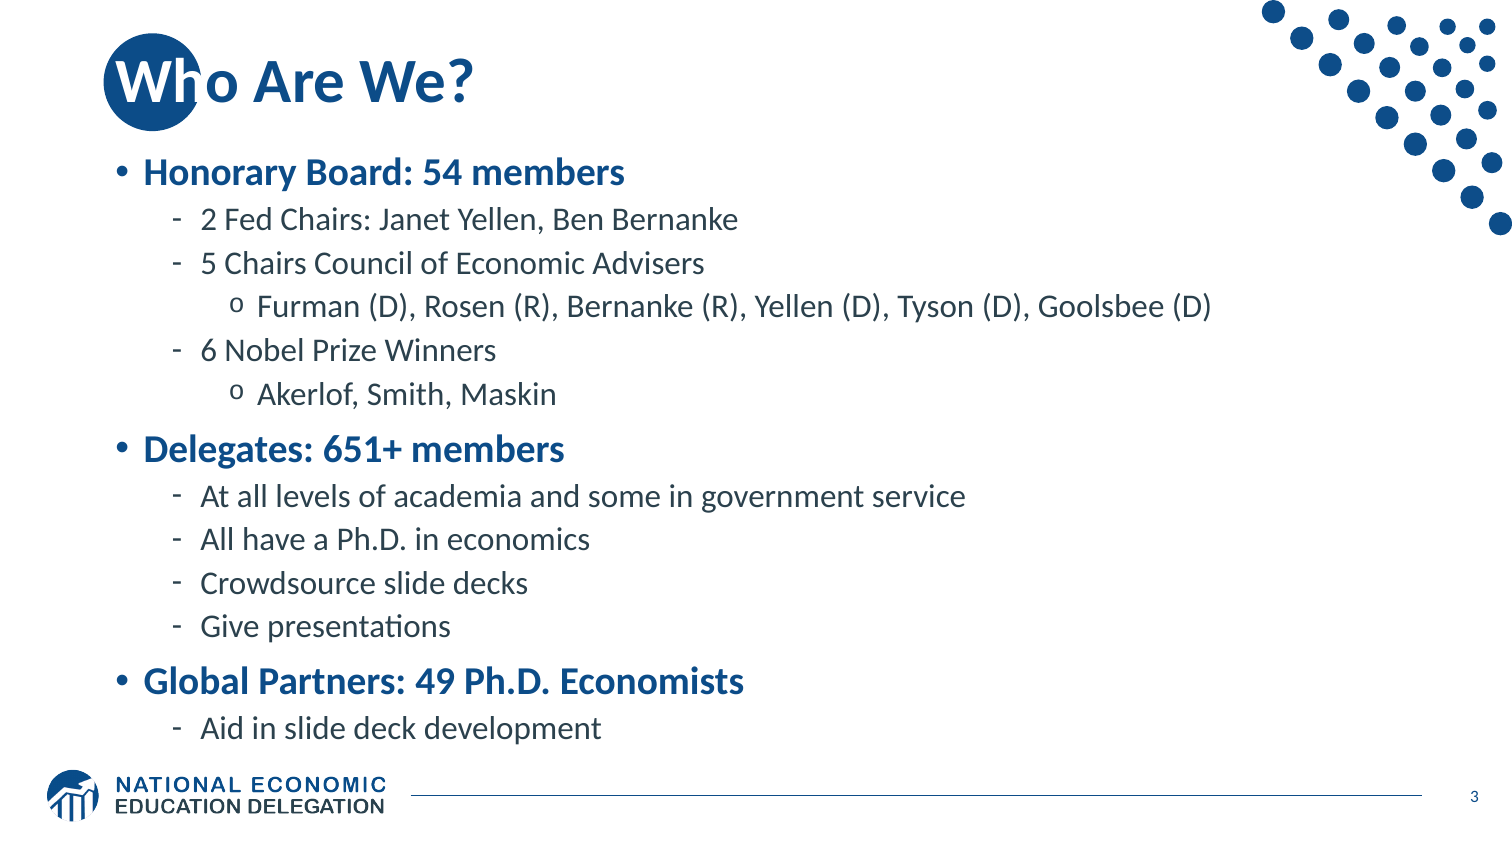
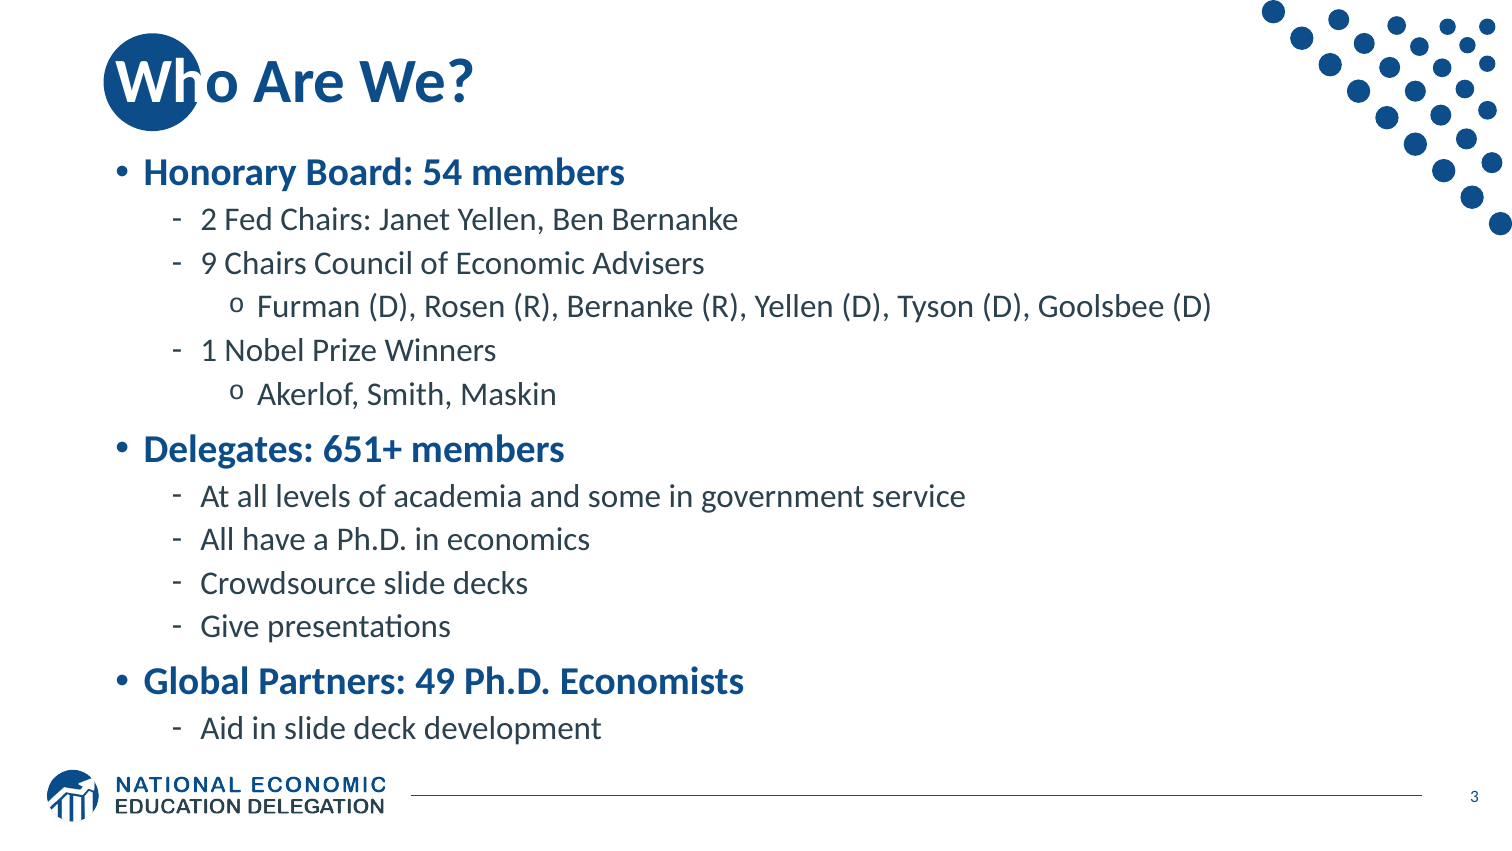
5: 5 -> 9 (209, 263)
6: 6 -> 1 (209, 350)
